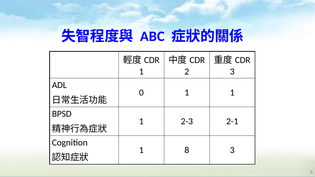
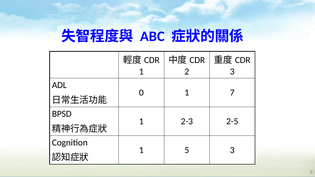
1 1: 1 -> 7 (232, 93)
2-1: 2-1 -> 2-5 (232, 121)
8: 8 -> 5 (187, 150)
